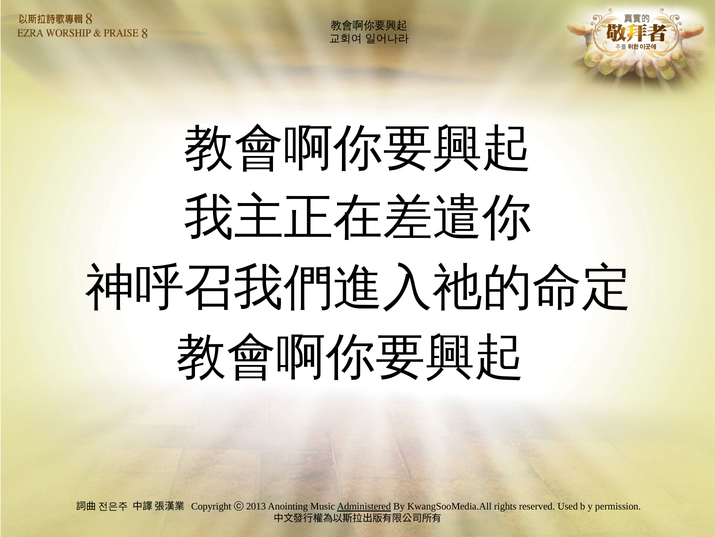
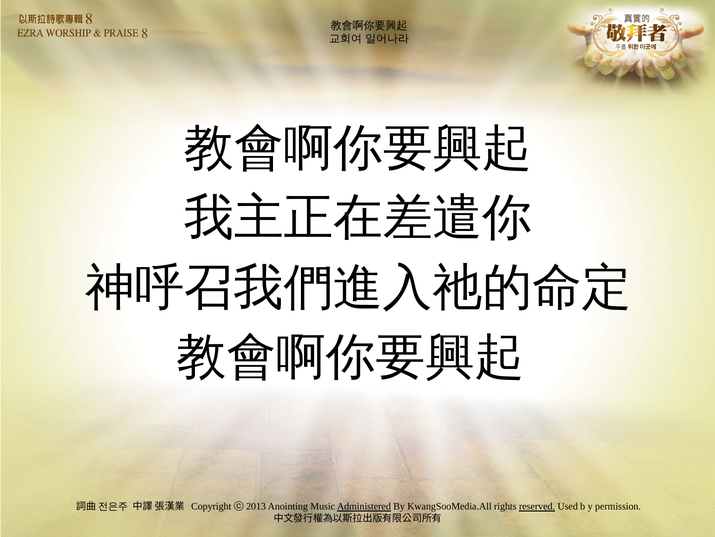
reserved underline: none -> present (537, 506)
